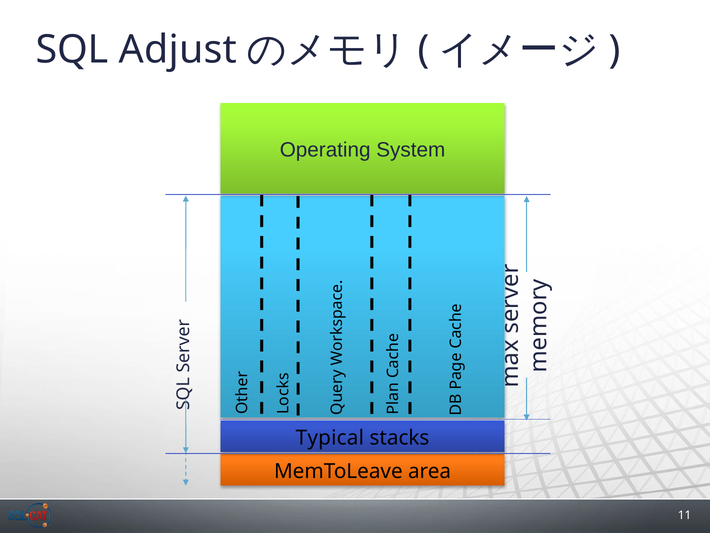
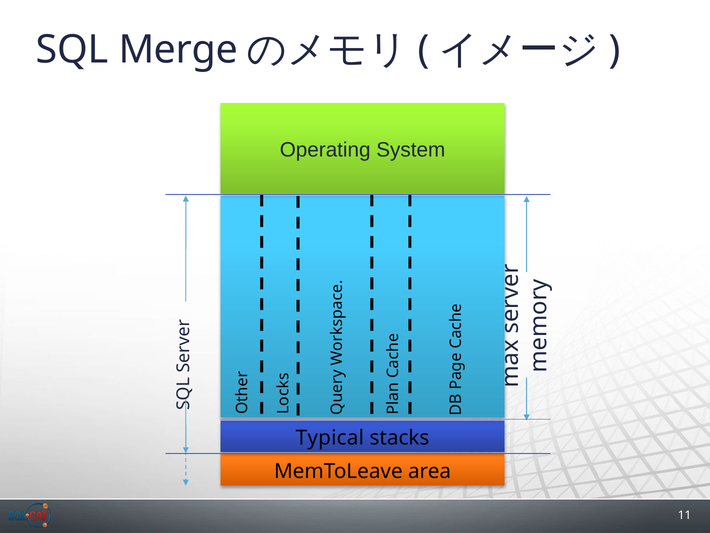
Adjust: Adjust -> Merge (178, 49)
